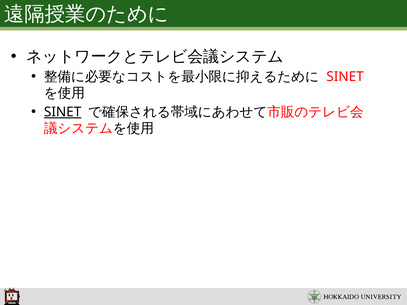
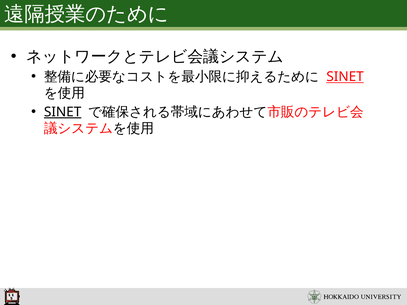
SINET underline: none -> present (345, 77)
